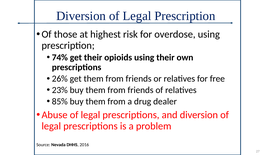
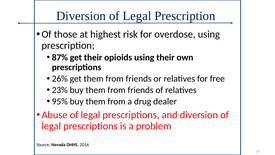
74%: 74% -> 87% (60, 57)
85%: 85% -> 95% (60, 101)
